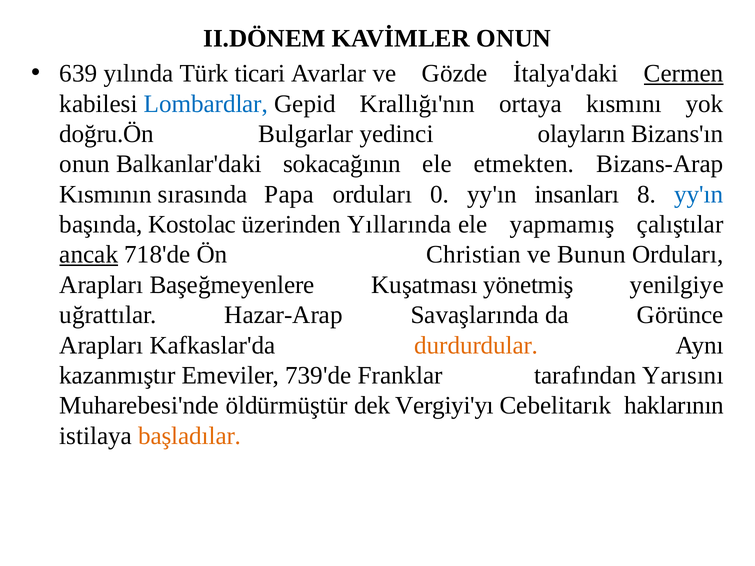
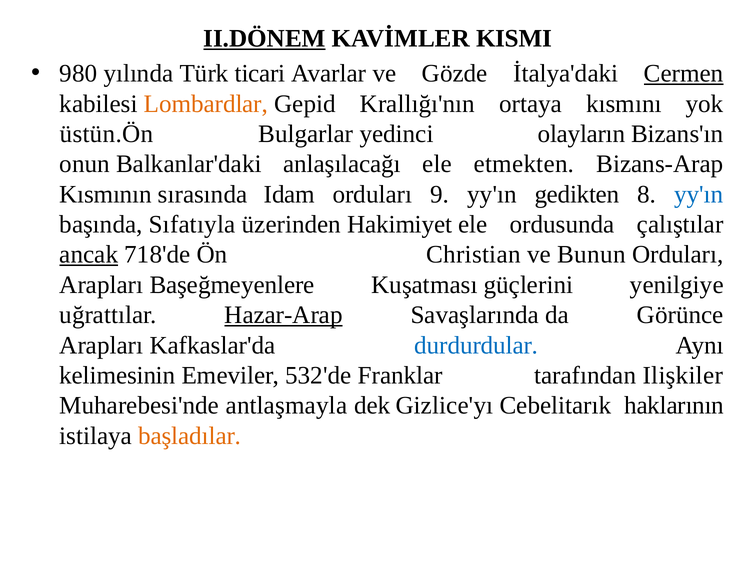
II.DÖNEM underline: none -> present (264, 38)
KAVİMLER ONUN: ONUN -> KISMI (514, 38)
639: 639 -> 980 (78, 74)
Lombardlar colour: blue -> orange (206, 104)
doğru.Ön: doğru.Ön -> üstün.Ön (106, 134)
sokacağının: sokacağının -> anlaşılacağı (342, 164)
Papa: Papa -> Idam (289, 194)
0: 0 -> 9 (440, 194)
insanları: insanları -> gedikten (577, 194)
Kostolac: Kostolac -> Sıfatıyla (192, 225)
Yıllarında: Yıllarında -> Hakimiyet (400, 225)
yapmamış: yapmamış -> ordusunda (562, 225)
yönetmiş: yönetmiş -> güçlerini (528, 285)
Hazar-Arap underline: none -> present (284, 315)
durdurdular colour: orange -> blue (476, 345)
kazanmıştır: kazanmıştır -> kelimesinin (117, 376)
739'de: 739'de -> 532'de (318, 376)
Yarısını: Yarısını -> Ilişkiler (683, 376)
öldürmüştür: öldürmüştür -> antlaşmayla (286, 406)
Vergiyi'yı: Vergiyi'yı -> Gizlice'yı (444, 406)
